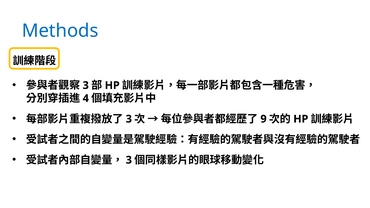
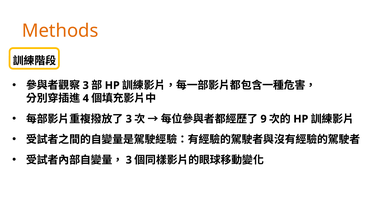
Methods colour: blue -> orange (60, 31)
